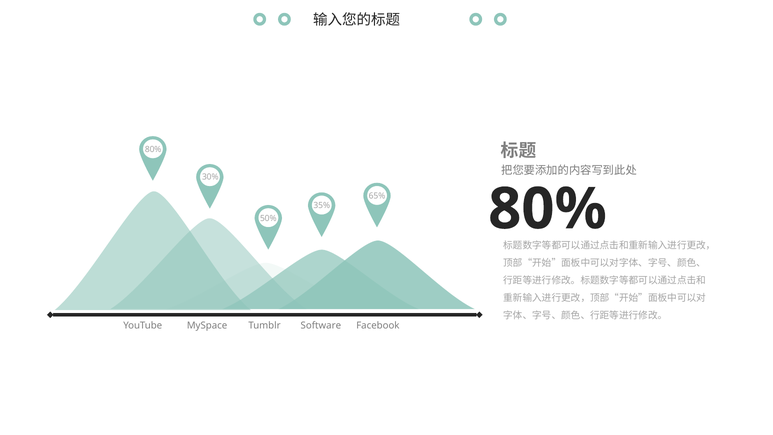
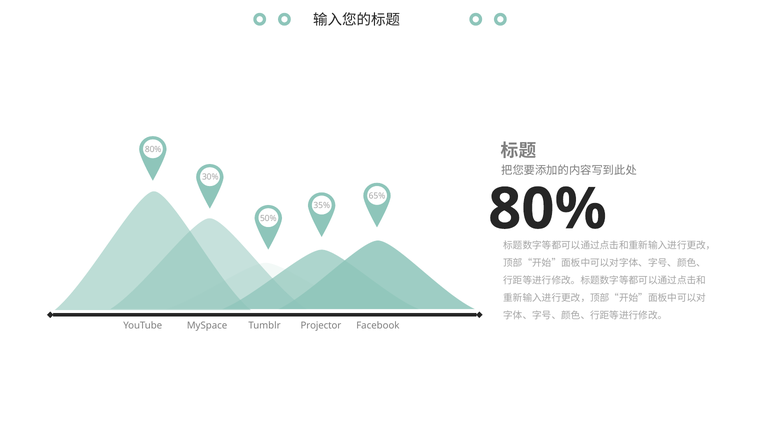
Software: Software -> Projector (321, 326)
